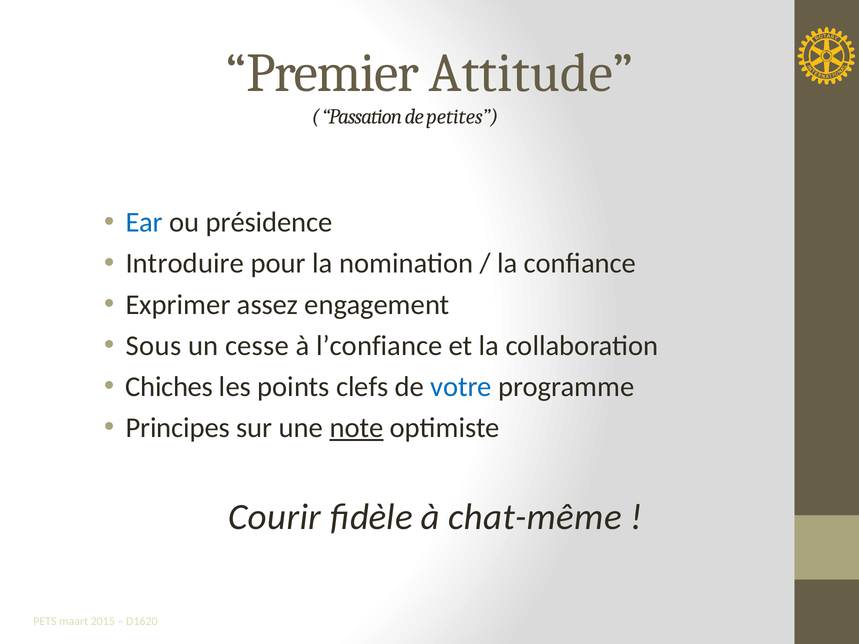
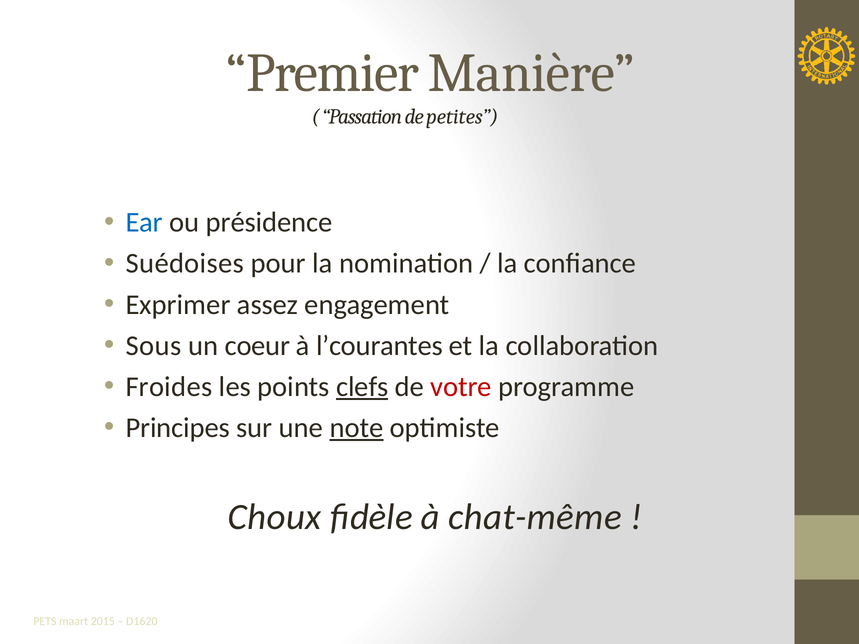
Attitude: Attitude -> Manière (531, 73)
Introduire: Introduire -> Suédoises (185, 264)
cesse: cesse -> coeur (257, 346)
l’confiance: l’confiance -> l’courantes (379, 346)
Chiches: Chiches -> Froides (169, 387)
clefs underline: none -> present (362, 387)
votre colour: blue -> red (461, 387)
Courir: Courir -> Choux (275, 517)
